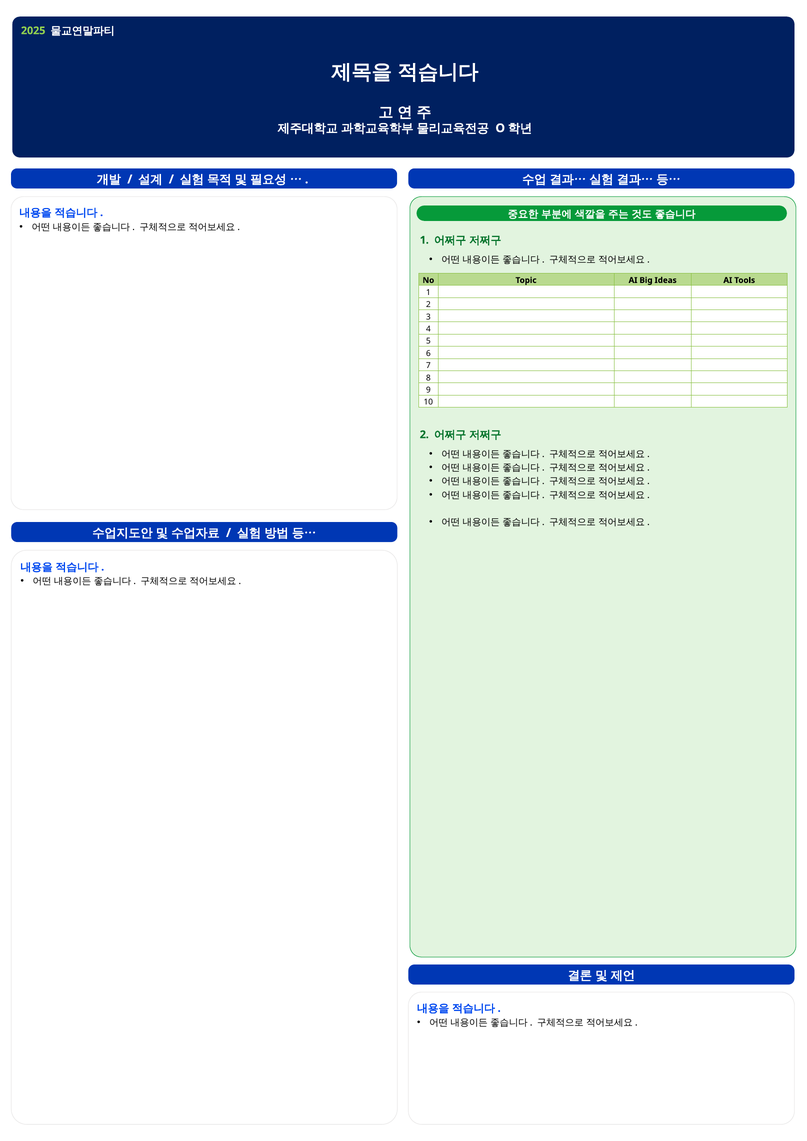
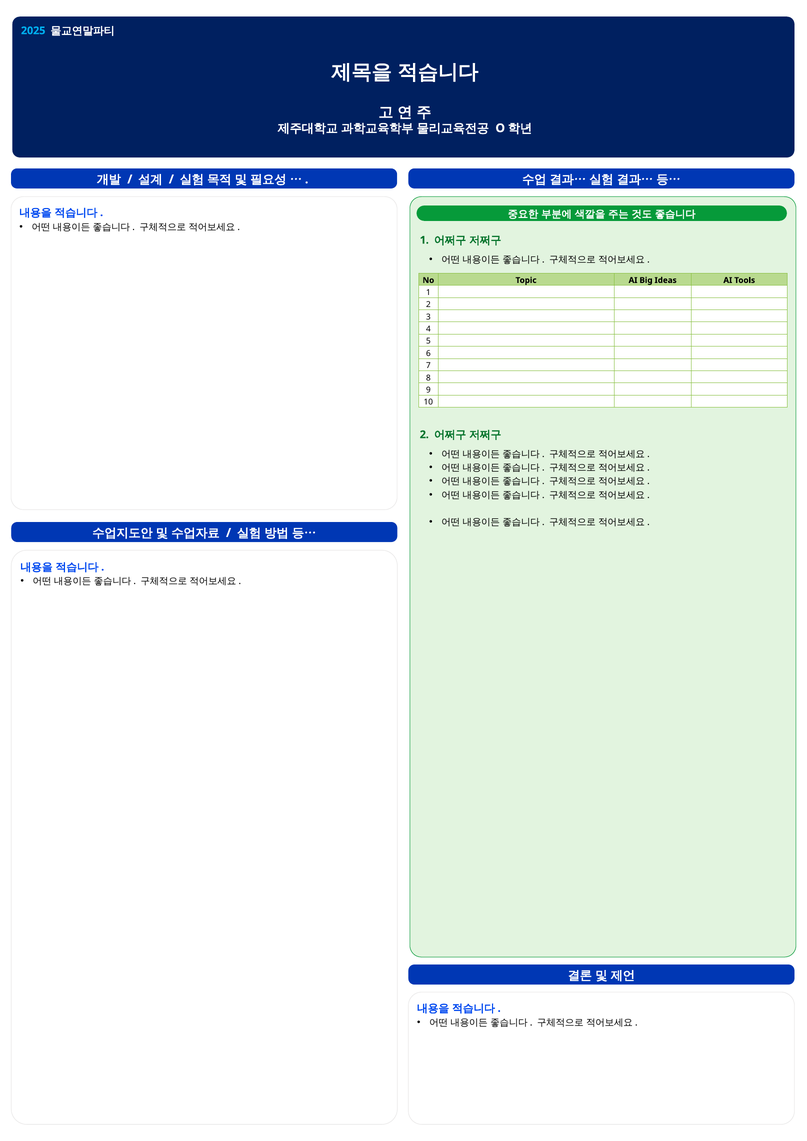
2025 colour: light green -> light blue (33, 31)
